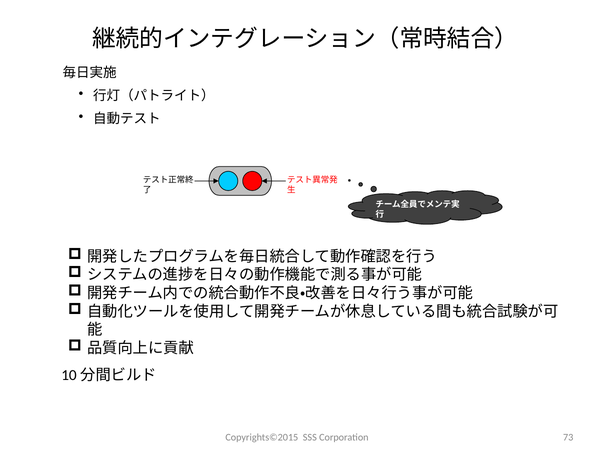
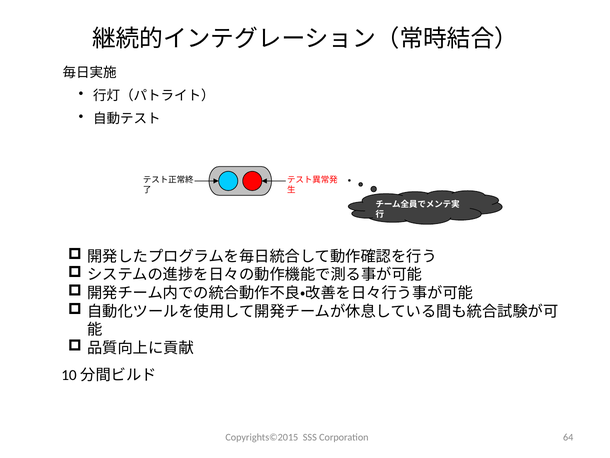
73: 73 -> 64 (568, 437)
